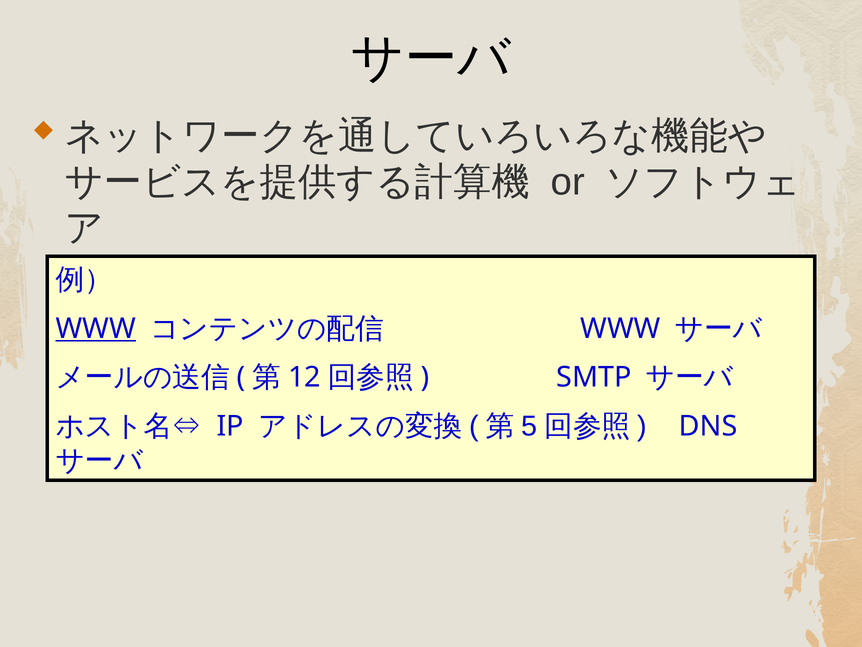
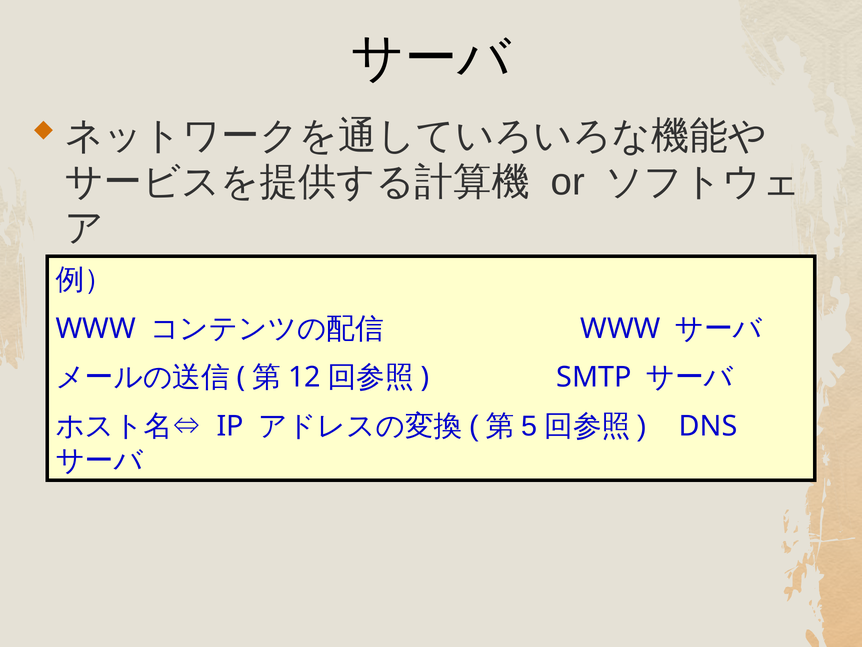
WWW underline: present -> none (96, 328)
